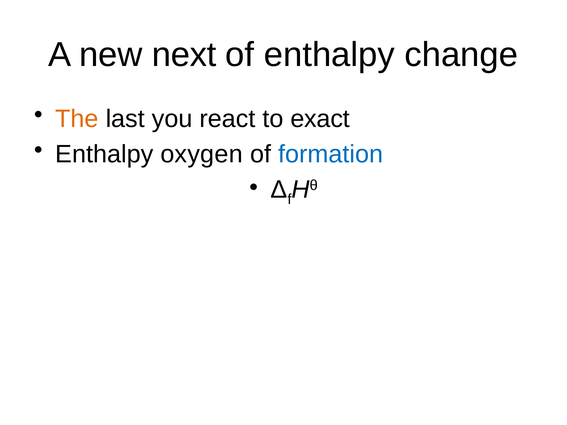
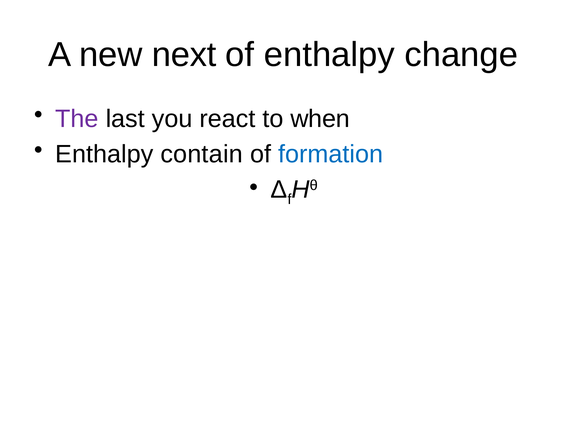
The colour: orange -> purple (77, 119)
exact: exact -> when (320, 119)
oxygen: oxygen -> contain (202, 154)
